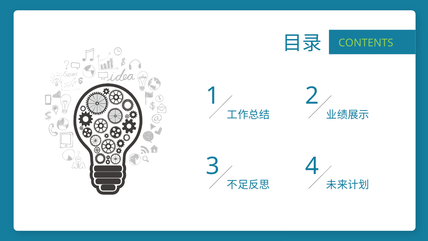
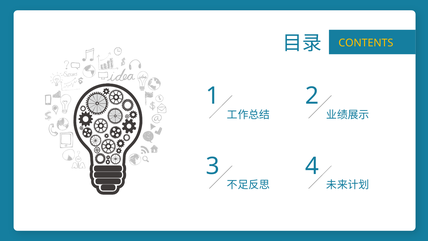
CONTENTS colour: light green -> yellow (366, 43)
